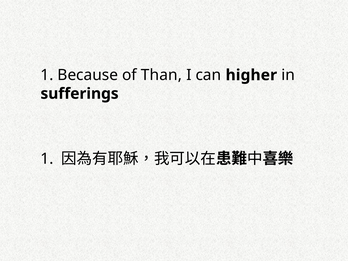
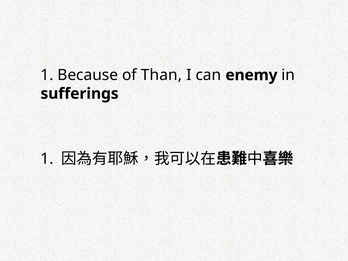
higher: higher -> enemy (251, 75)
